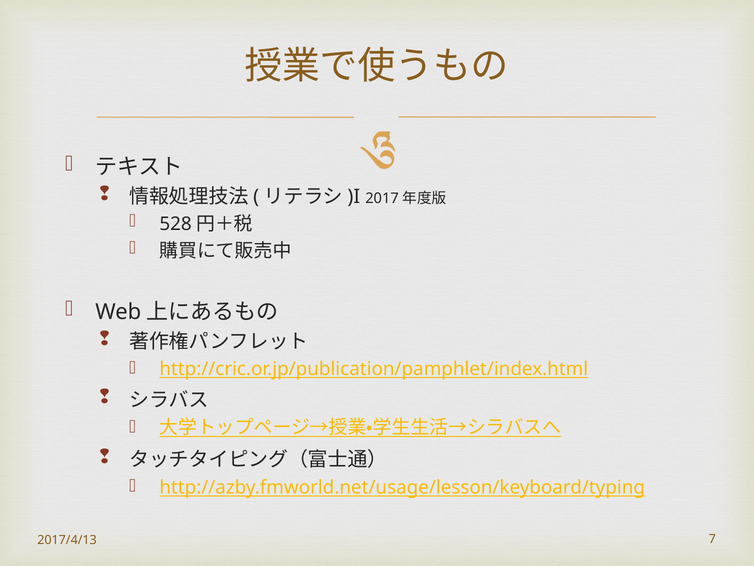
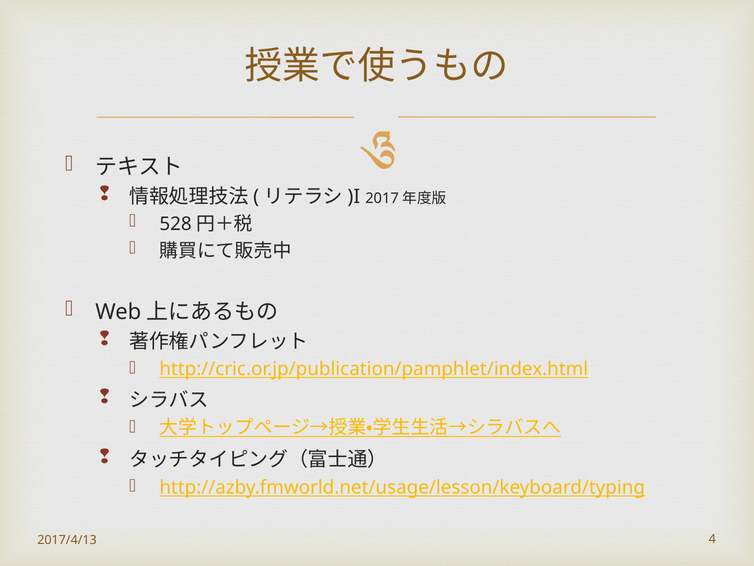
7: 7 -> 4 (712, 539)
